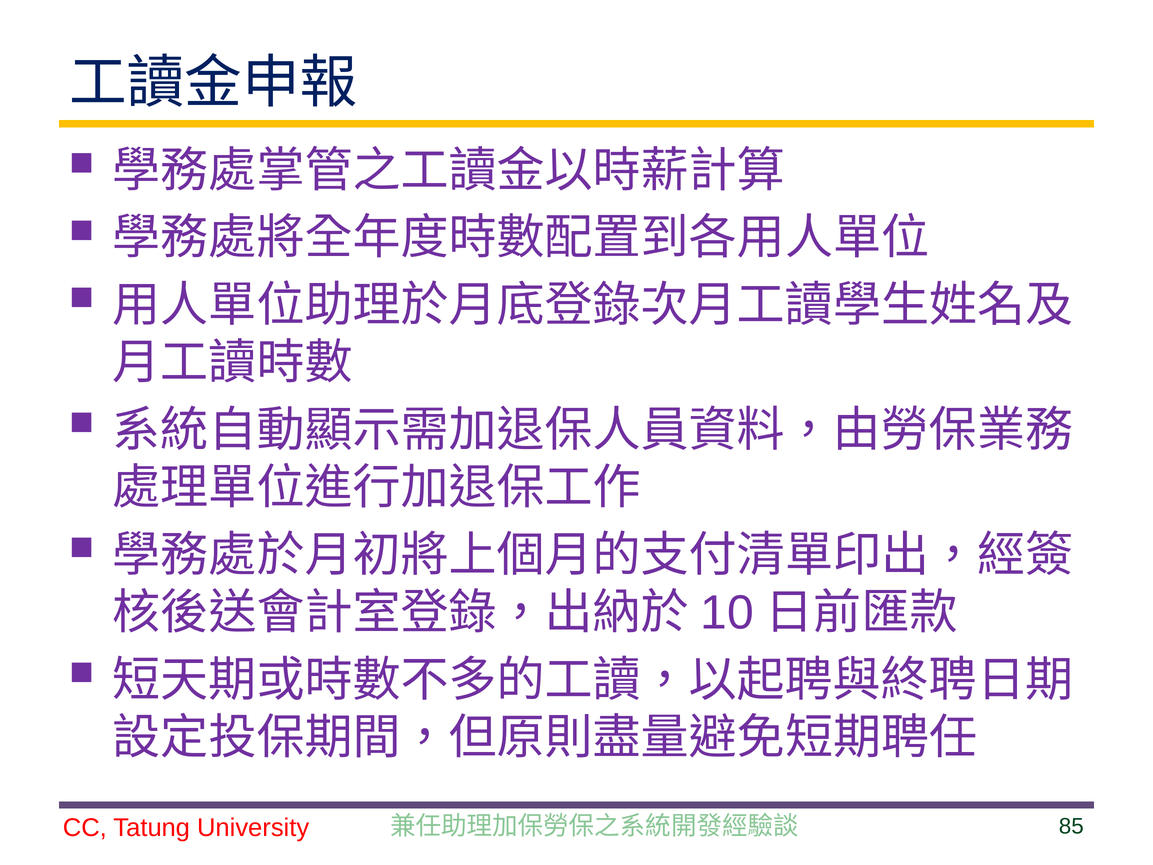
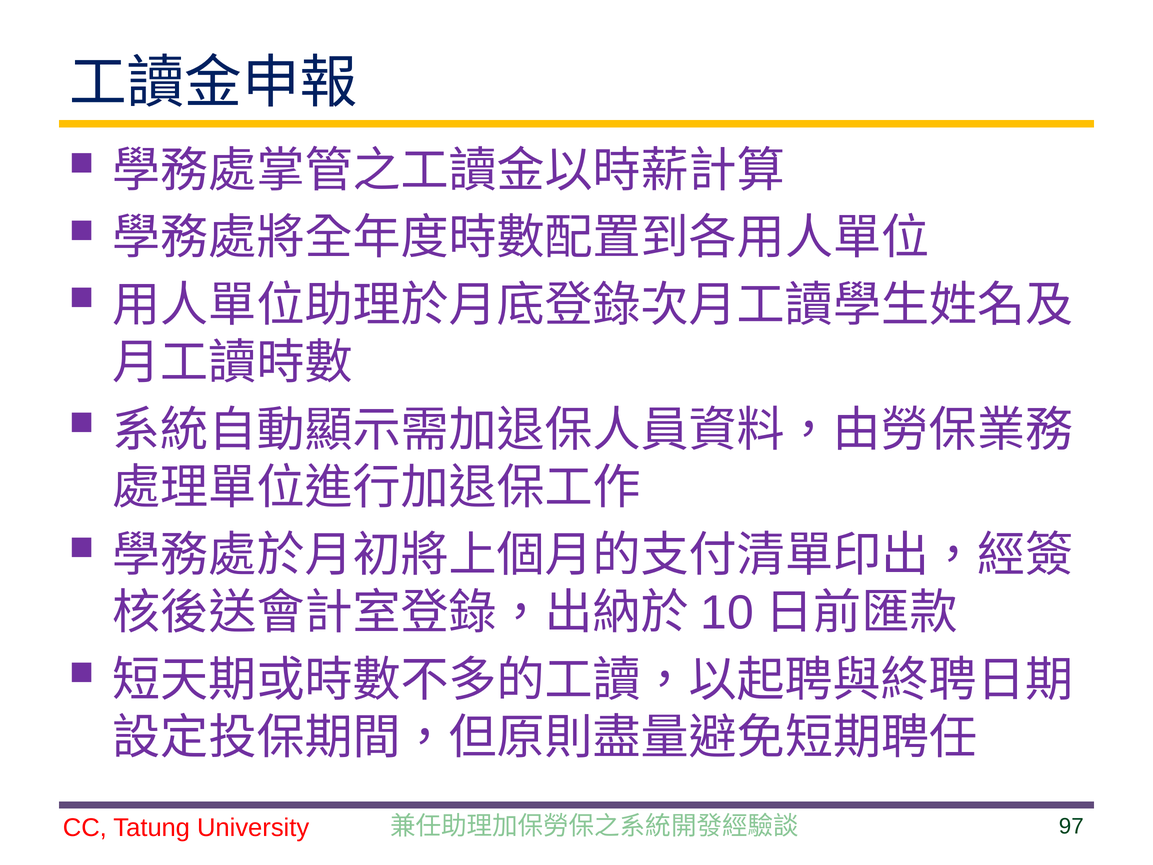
85: 85 -> 97 (1071, 826)
